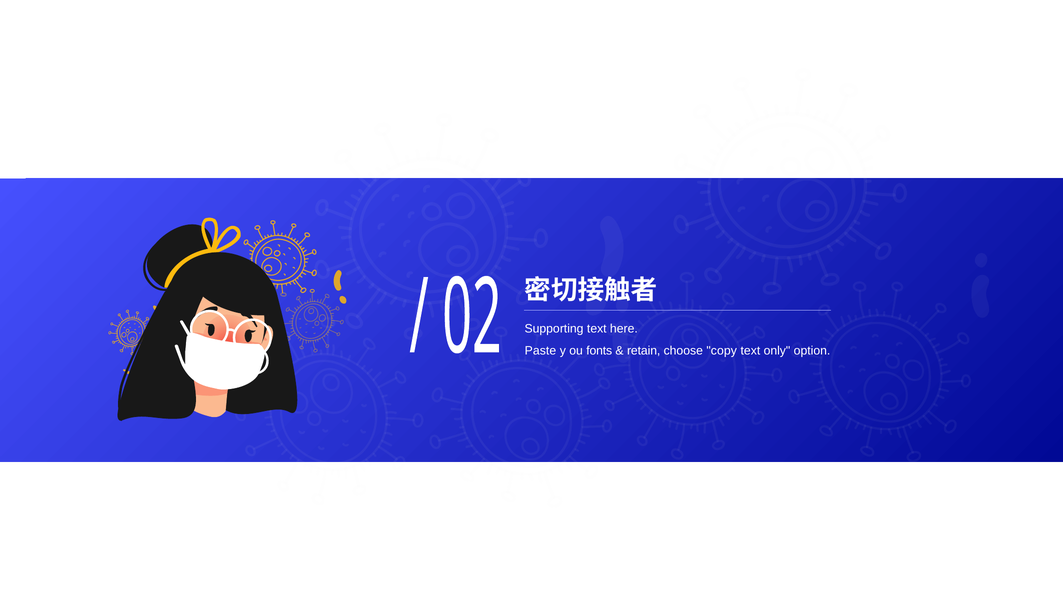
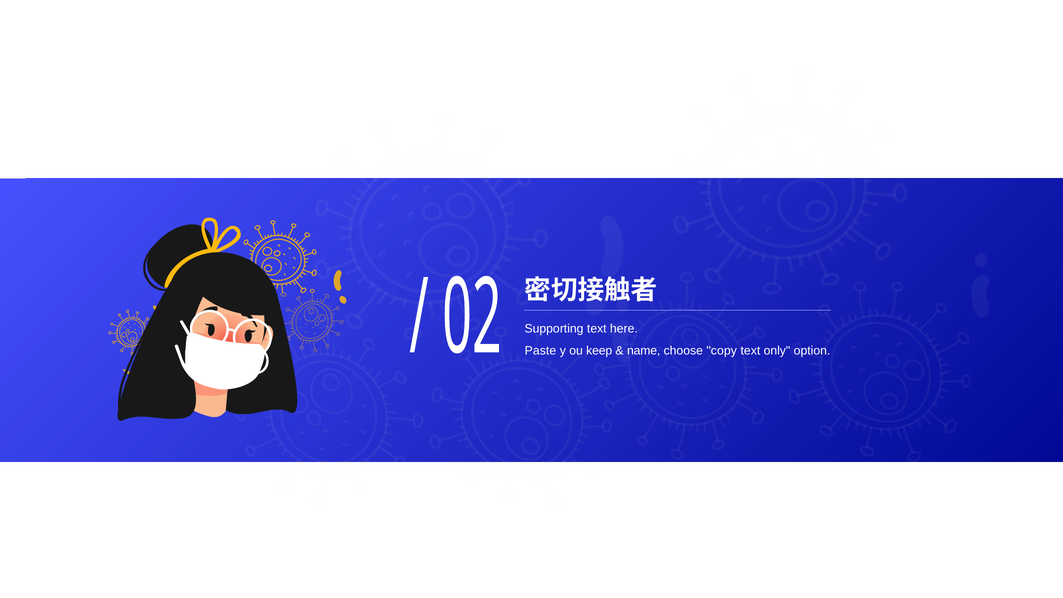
fonts: fonts -> keep (599, 351)
retain: retain -> name (644, 351)
